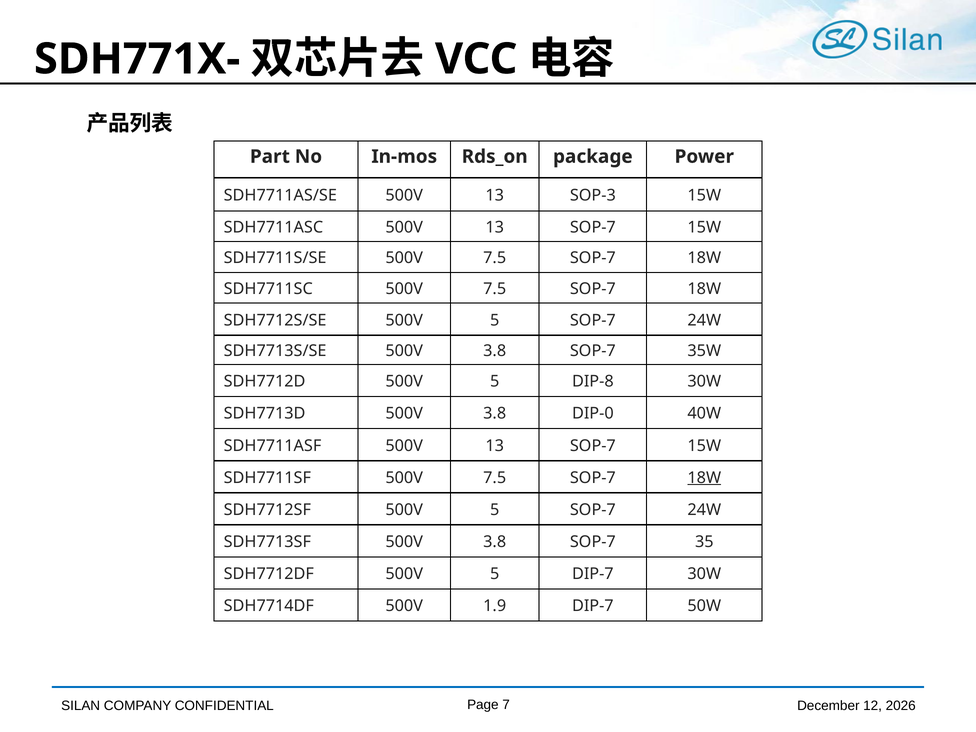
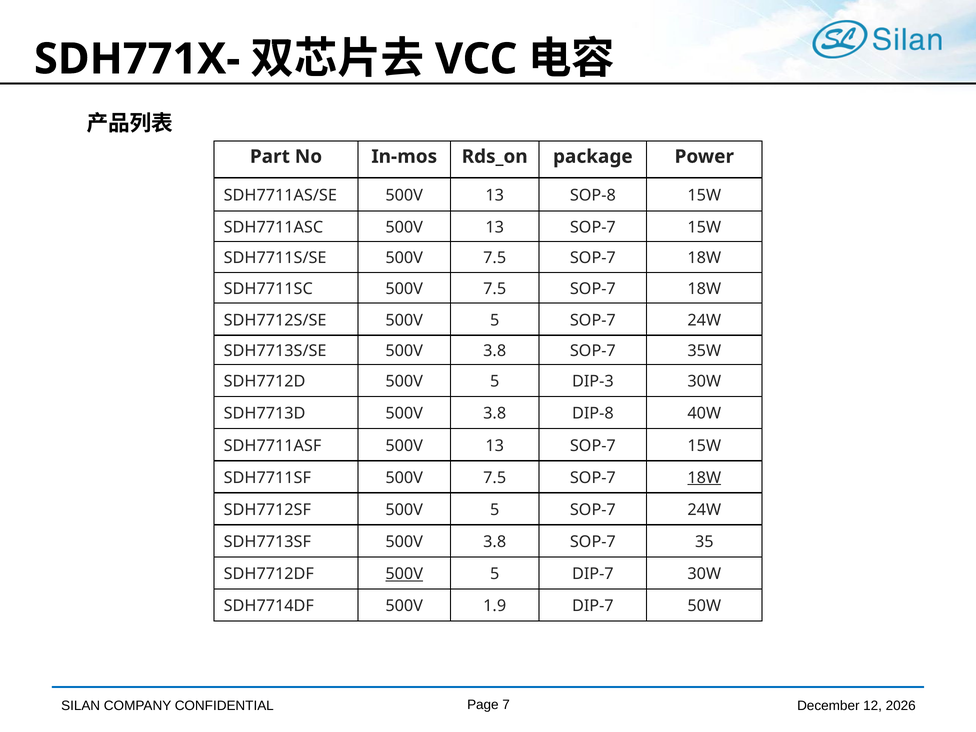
SOP-3: SOP-3 -> SOP-8 (593, 195)
DIP-8: DIP-8 -> DIP-3 (593, 382)
DIP-0: DIP-0 -> DIP-8 (593, 414)
500V underline: none -> present (404, 574)
